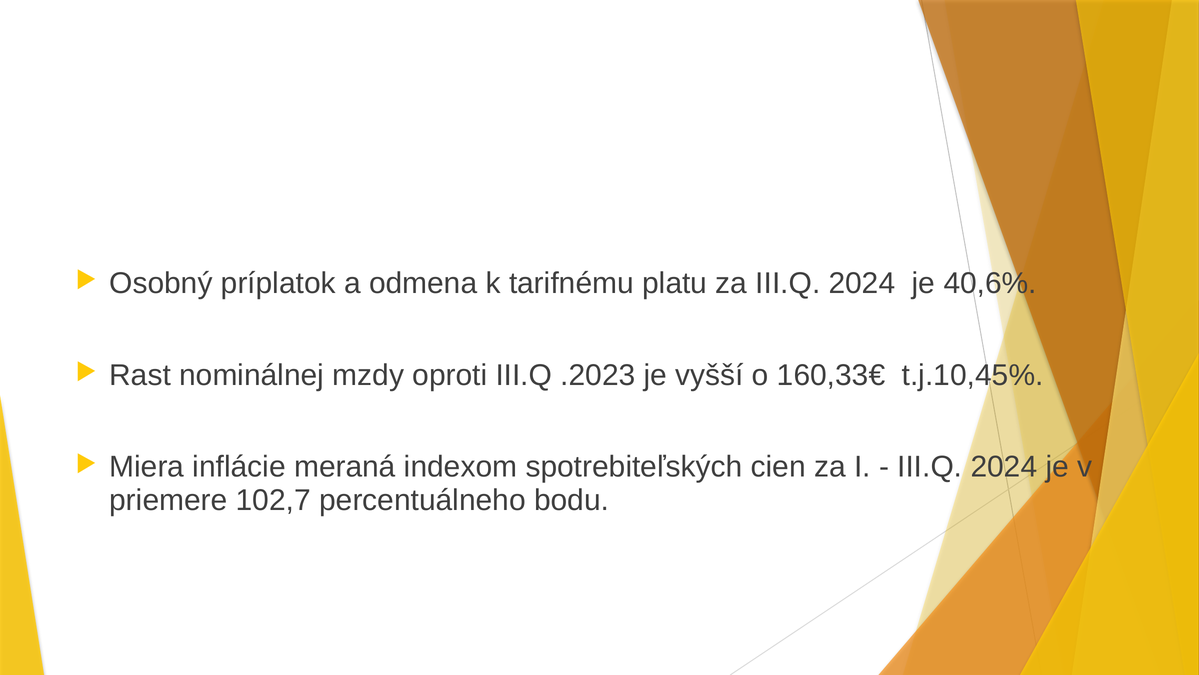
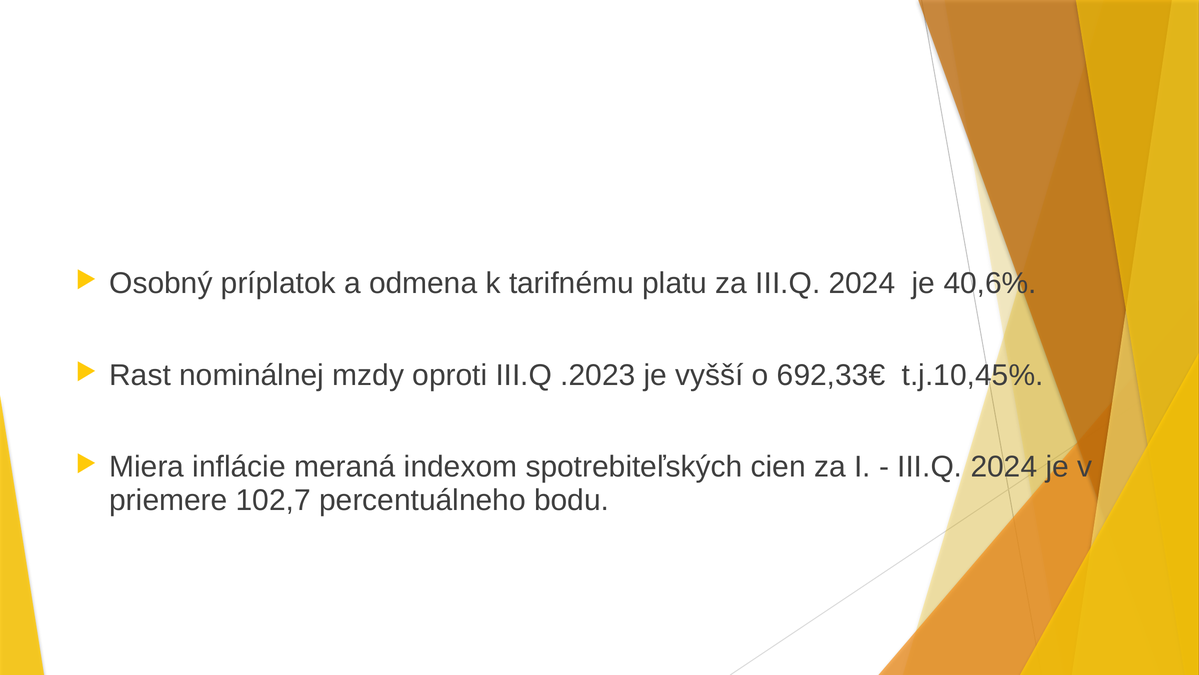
160,33€: 160,33€ -> 692,33€ (831, 375)
